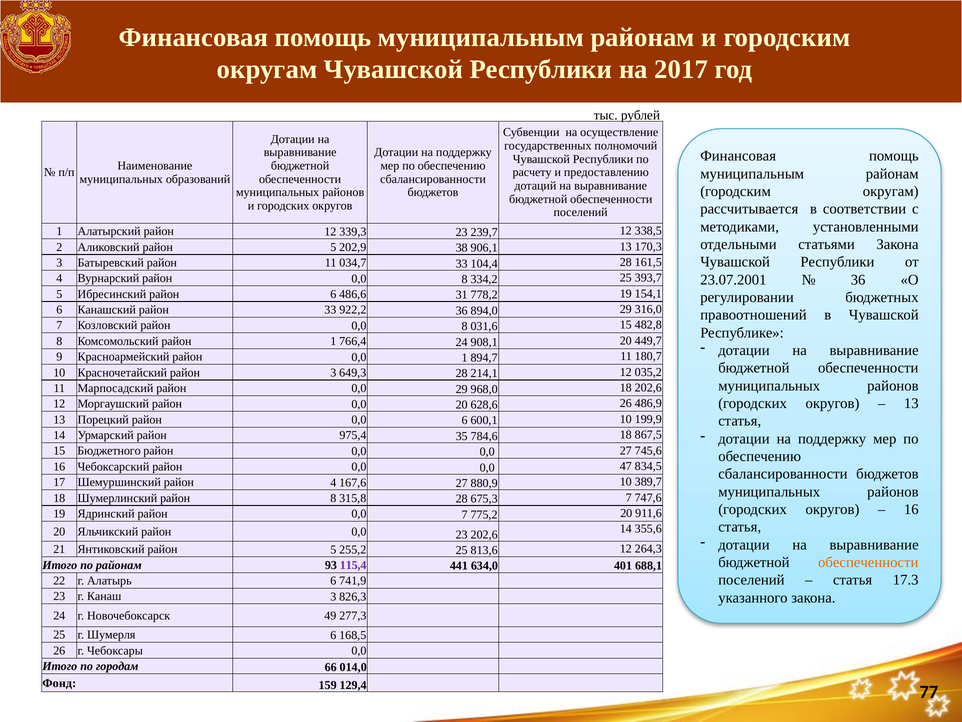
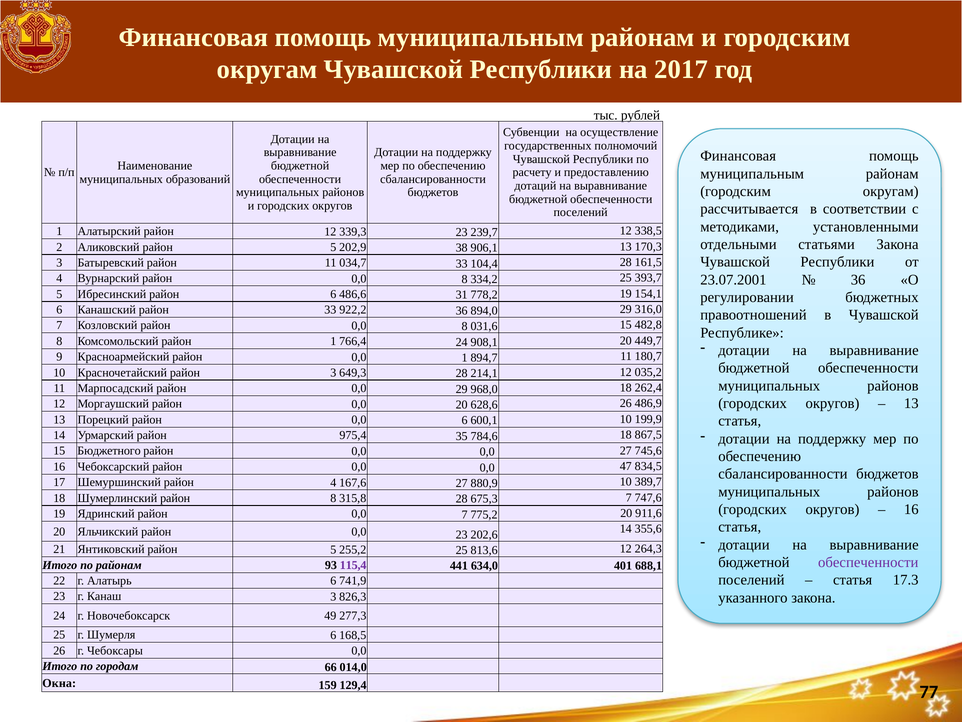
18 202,6: 202,6 -> 262,4 (648, 387)
обеспеченности colour: orange -> purple (868, 562)
Фонд: Фонд -> Окна (59, 683)
